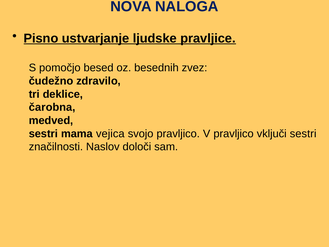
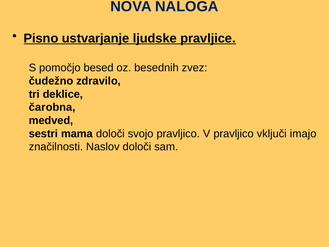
mama vejica: vejica -> določi (110, 134)
vključi sestri: sestri -> imajo (303, 134)
